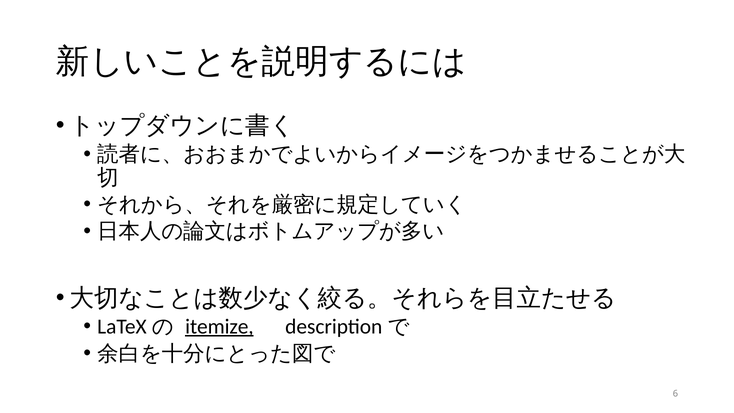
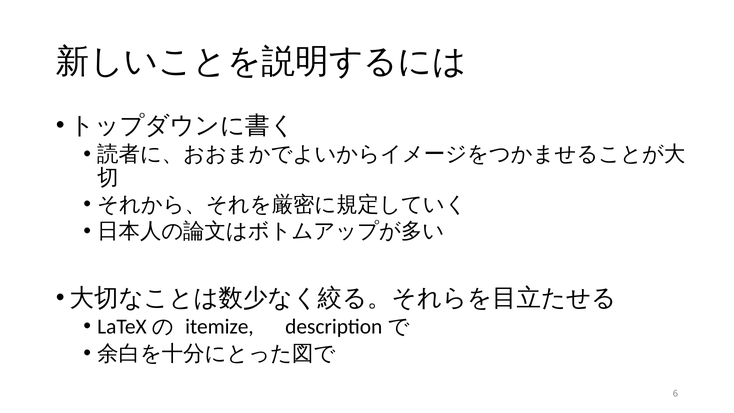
itemize underline: present -> none (219, 326)
